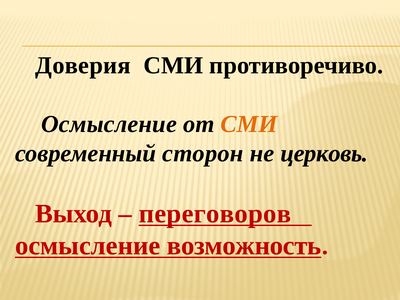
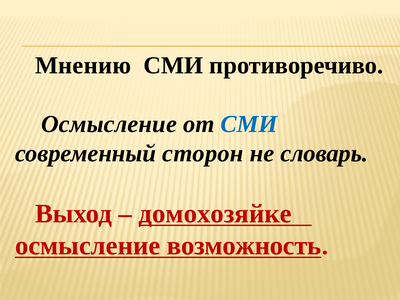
Доверия: Доверия -> Мнению (83, 65)
СМИ colour: orange -> blue (249, 124)
церковь: церковь -> словарь (324, 153)
переговоров: переговоров -> домохозяйке (215, 214)
